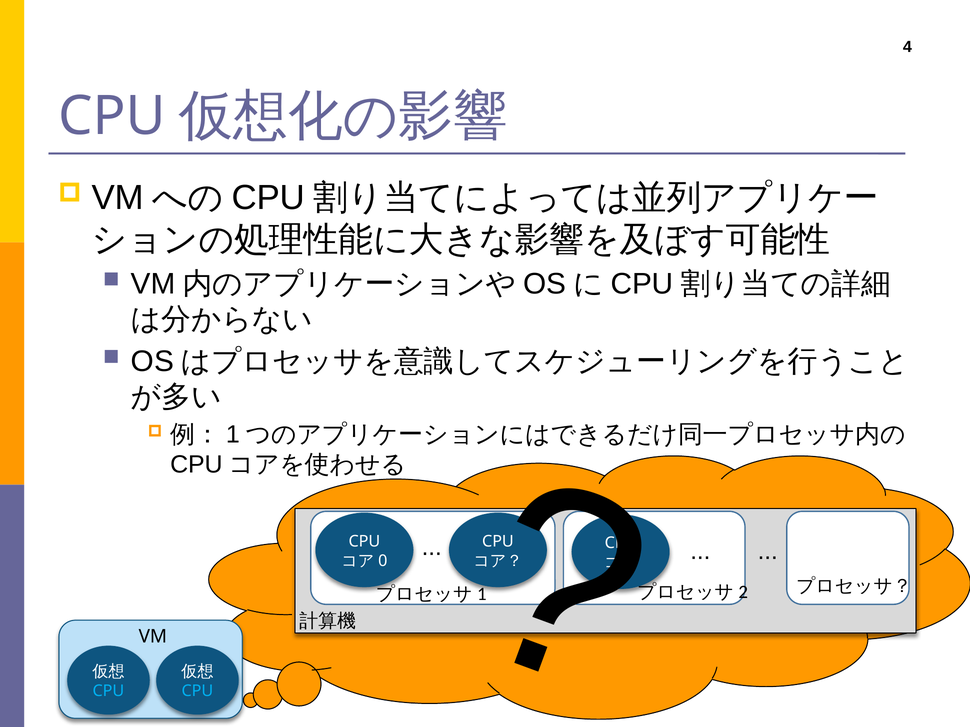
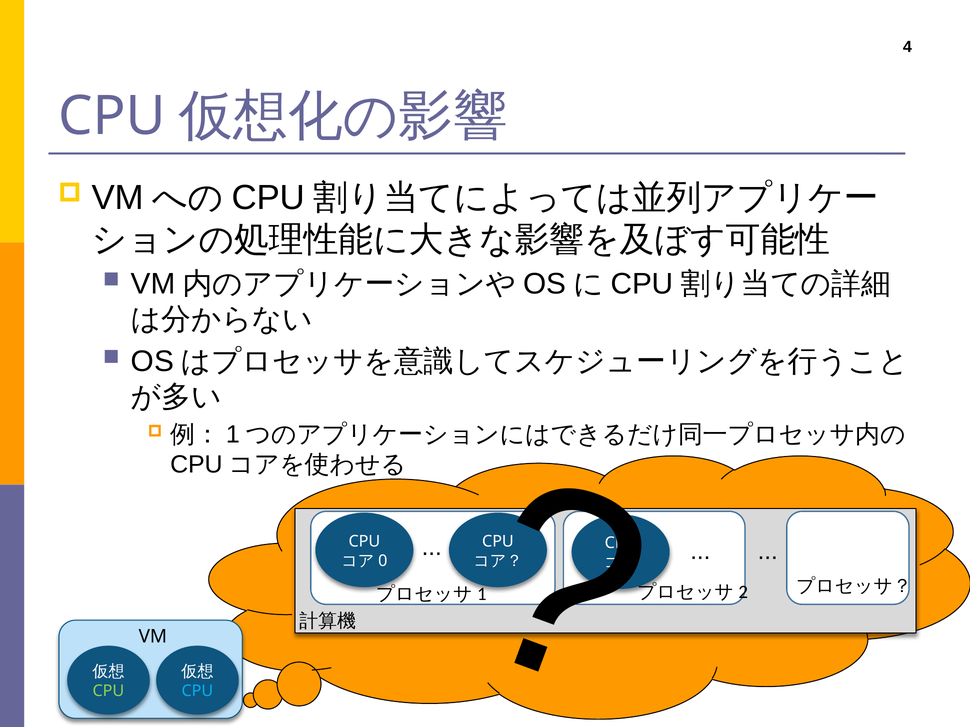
CPU colour: light blue -> light green (108, 691)
